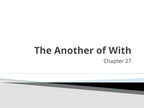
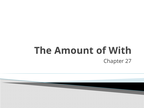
Another: Another -> Amount (74, 51)
